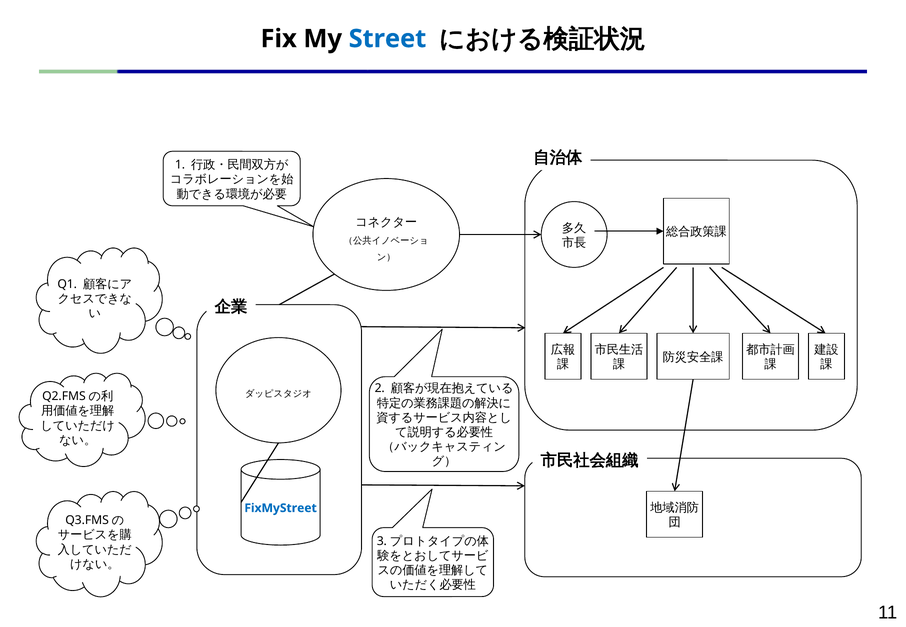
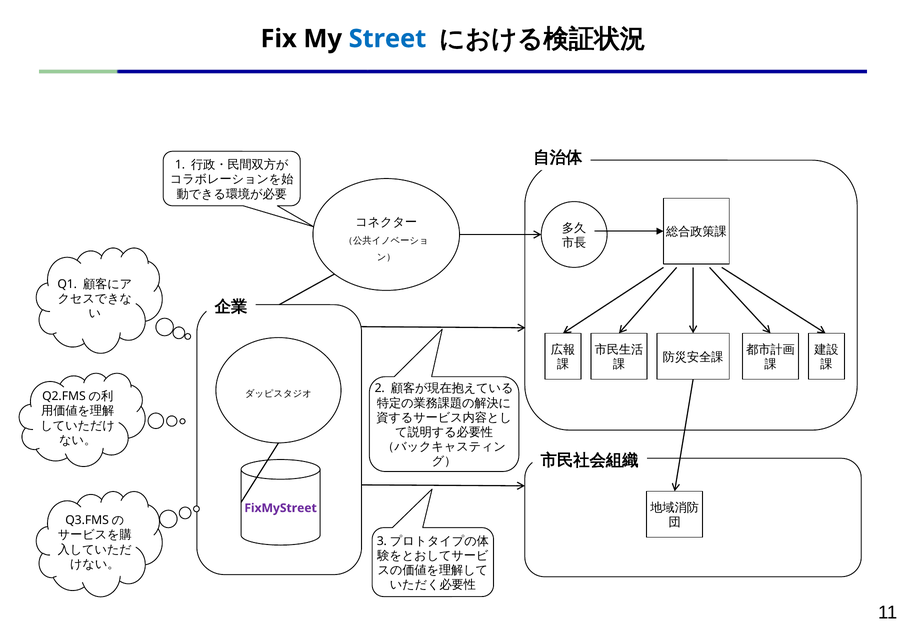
FixMyStreet colour: blue -> purple (281, 508)
